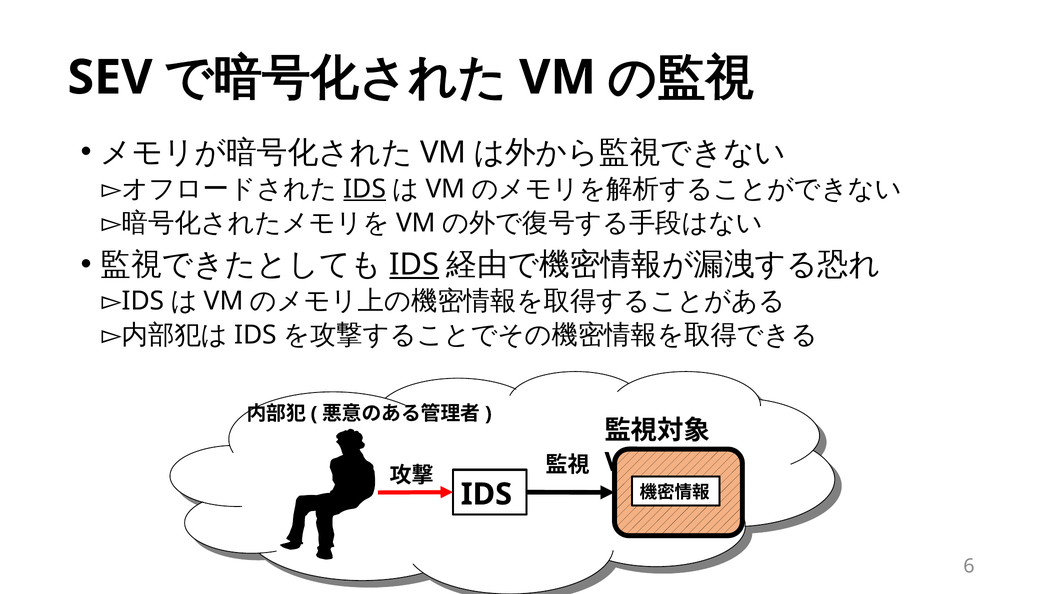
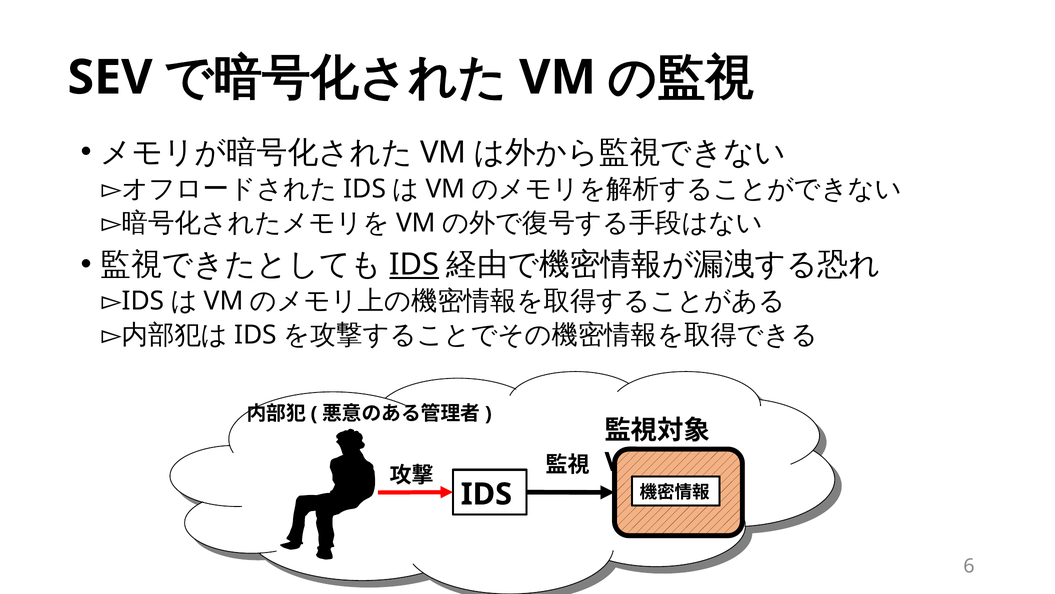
IDS underline: present -> none (365, 189)
